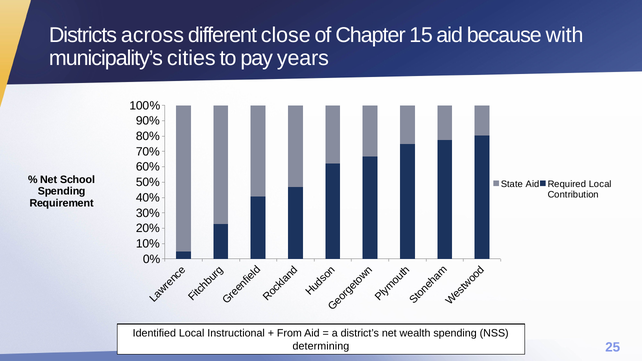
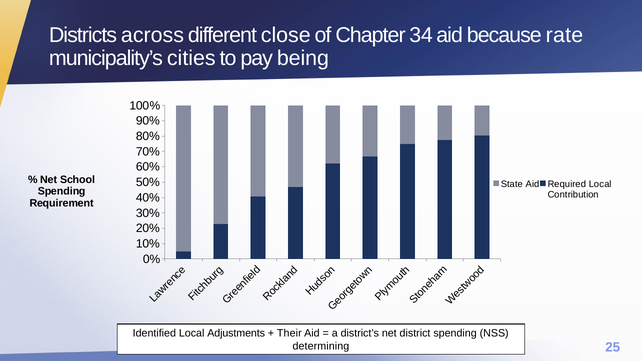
15: 15 -> 34 (421, 35)
with: with -> rate (564, 35)
years: years -> being (303, 58)
Instructional: Instructional -> Adjustments (236, 334)
From: From -> Their (289, 334)
wealth: wealth -> district (415, 334)
